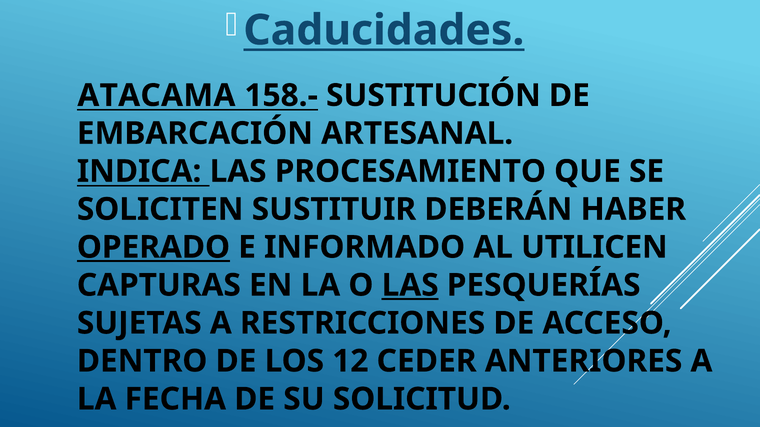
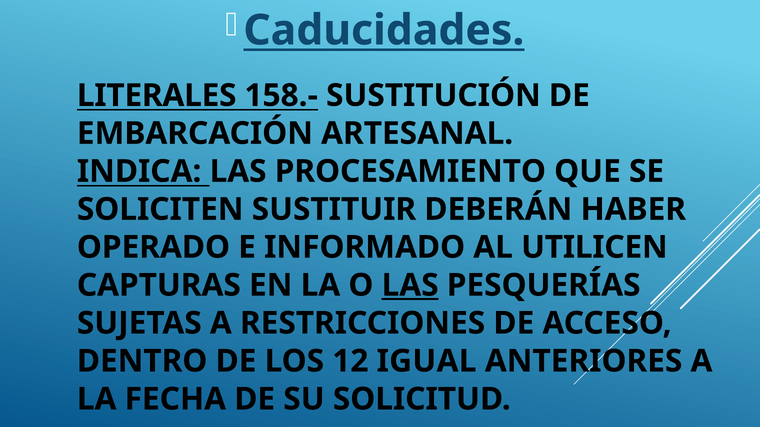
ATACAMA: ATACAMA -> LITERALES (157, 96)
OPERADO underline: present -> none (153, 248)
CEDER: CEDER -> IGUAL (427, 362)
